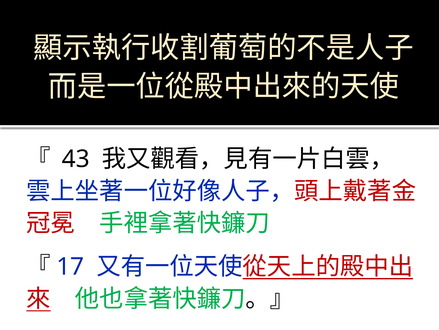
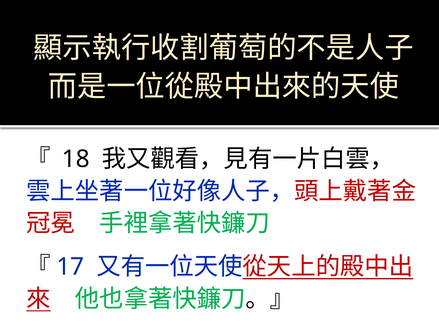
43: 43 -> 18 (76, 159)
